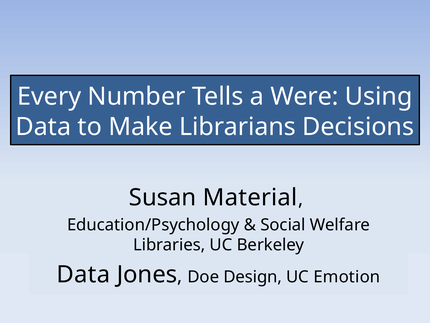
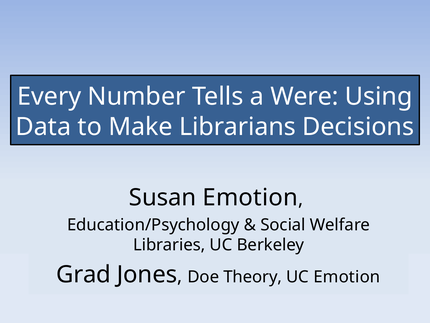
Susan Material: Material -> Emotion (250, 197)
Data: Data -> Grad (84, 274)
Design: Design -> Theory (253, 276)
